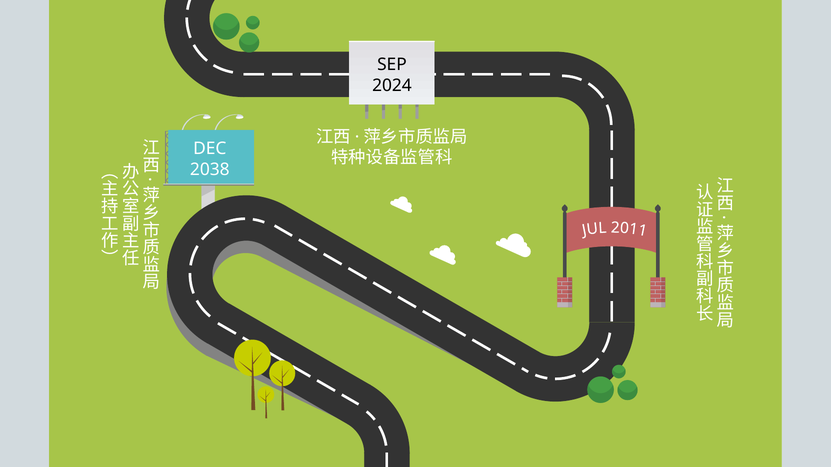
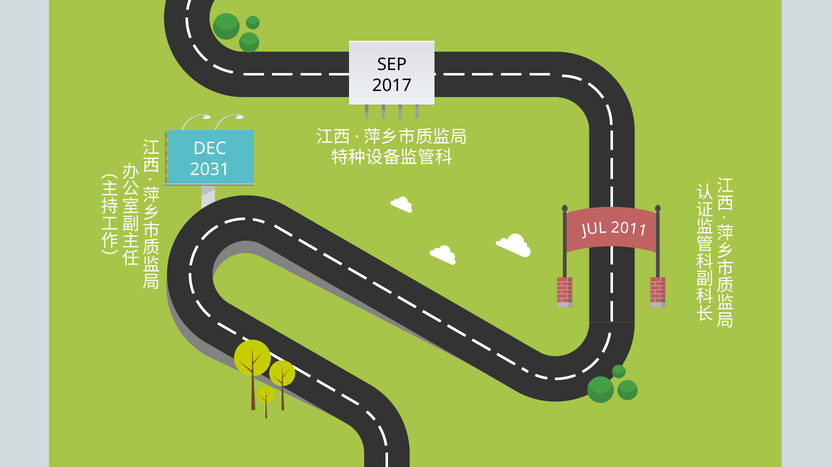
2024: 2024 -> 2017 (392, 85)
2038: 2038 -> 2031 (210, 170)
